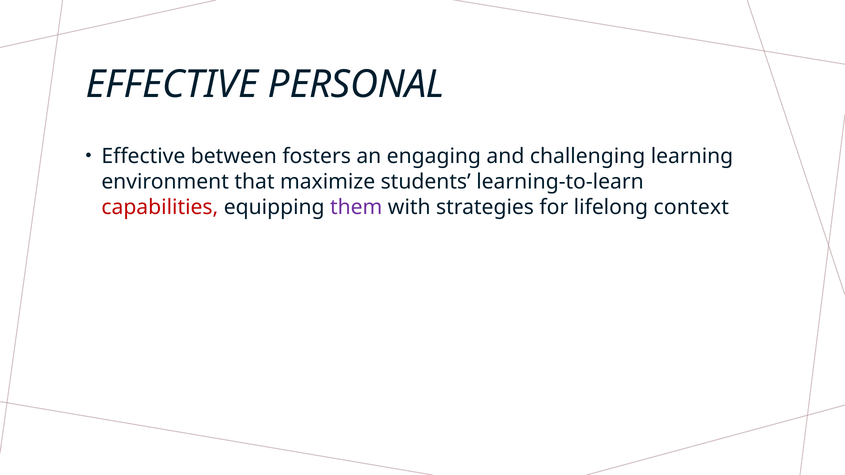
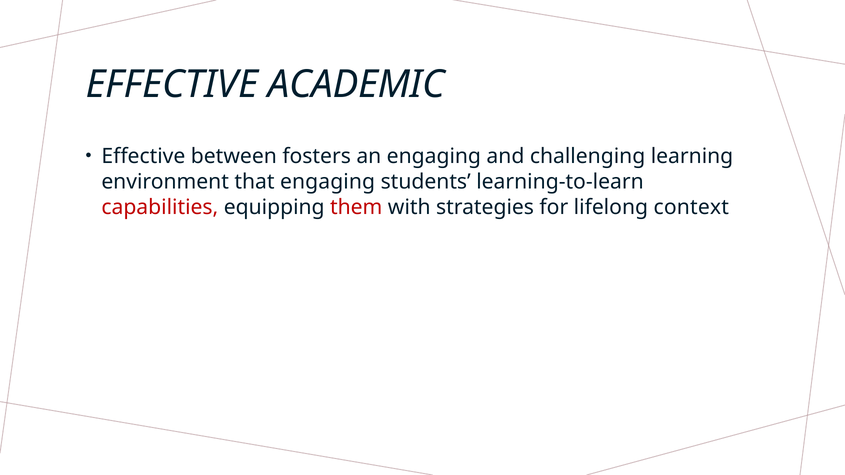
PERSONAL: PERSONAL -> ACADEMIC (356, 85)
that maximize: maximize -> engaging (328, 182)
them colour: purple -> red (356, 207)
